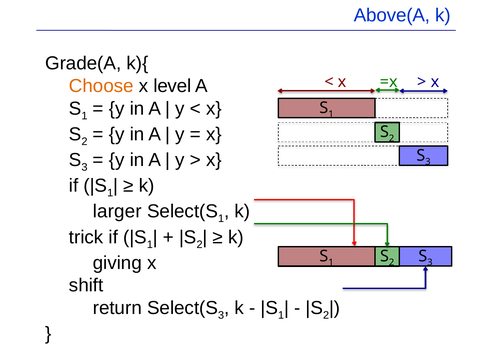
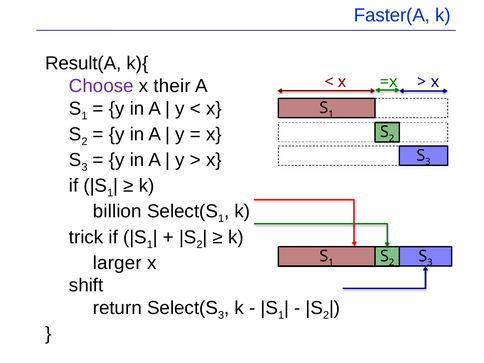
Above(A: Above(A -> Faster(A (392, 15)
Grade(A: Grade(A -> Result(A (83, 63)
Choose colour: orange -> purple (101, 86)
level: level -> their (172, 86)
larger: larger -> billion (117, 211)
giving: giving -> larger (117, 263)
